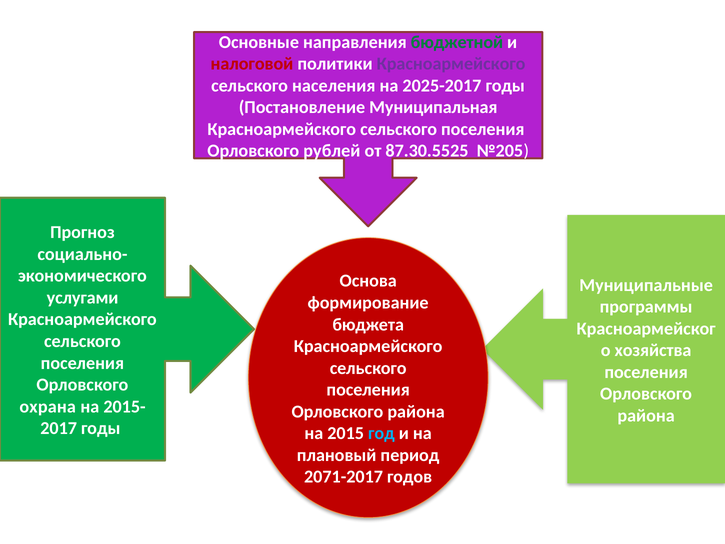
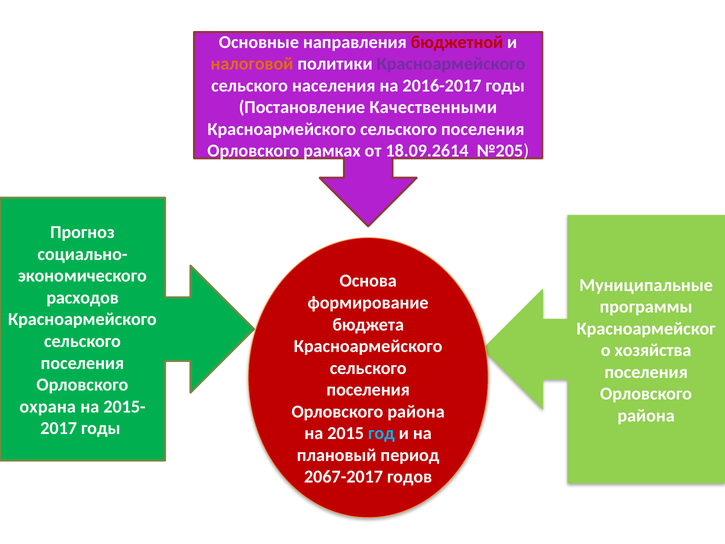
бюджетной colour: green -> red (457, 42)
налоговой colour: red -> orange (252, 64)
2025-2017: 2025-2017 -> 2016-2017 (442, 86)
Муниципальная: Муниципальная -> Качественными (433, 107)
рублей: рублей -> рамках (332, 151)
87.30.5525: 87.30.5525 -> 18.09.2614 (427, 151)
услугами: услугами -> расходов (83, 298)
2071-2017: 2071-2017 -> 2067-2017 (344, 477)
